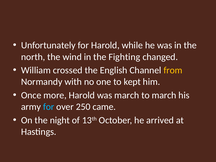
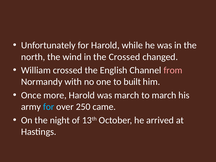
the Fighting: Fighting -> Crossed (124, 57)
from colour: yellow -> pink (173, 70)
kept: kept -> built (132, 82)
